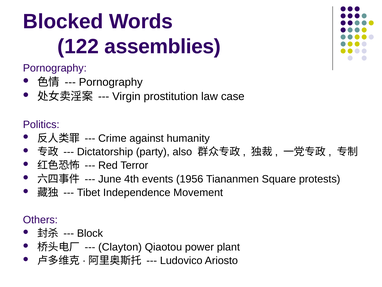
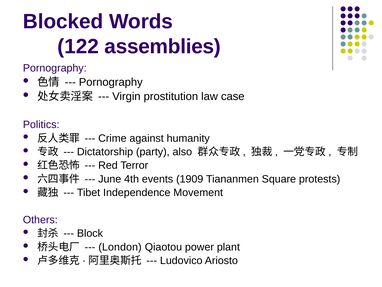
1956: 1956 -> 1909 (190, 179)
Clayton: Clayton -> London (120, 247)
